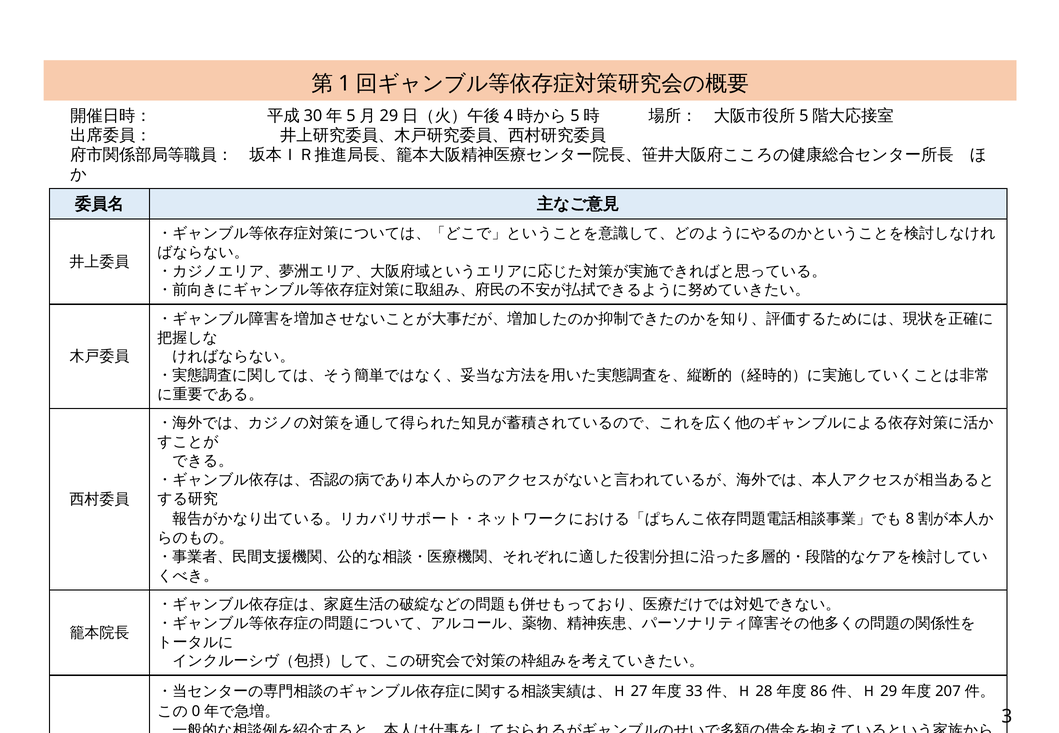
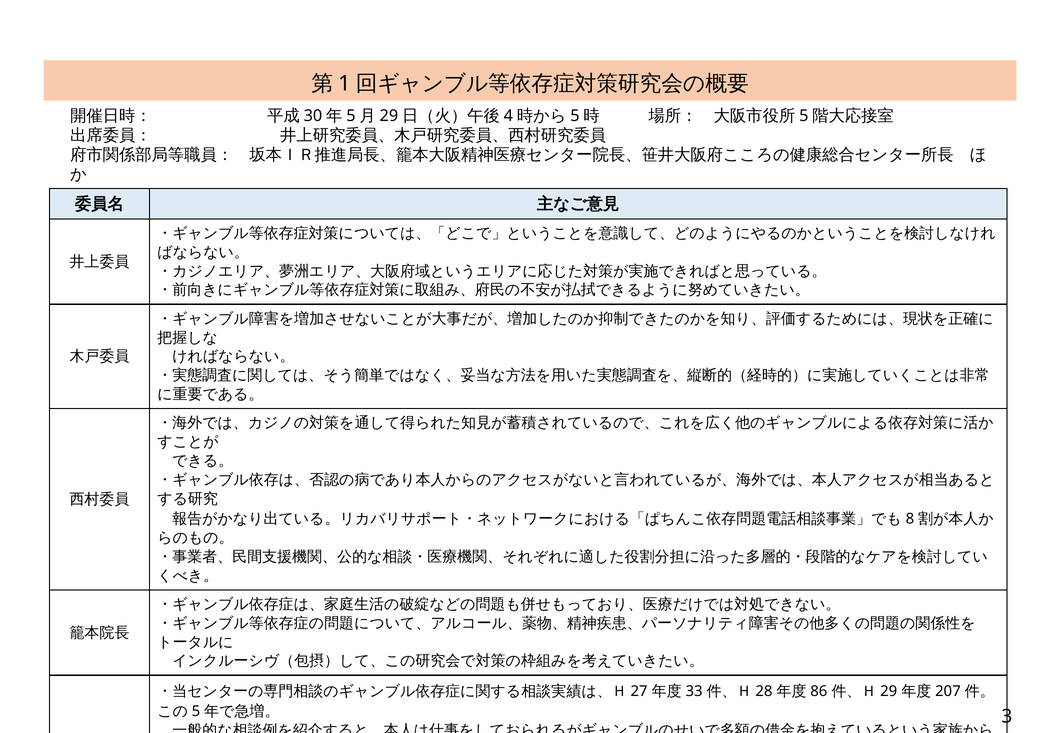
0: 0 -> 5 (196, 712)
